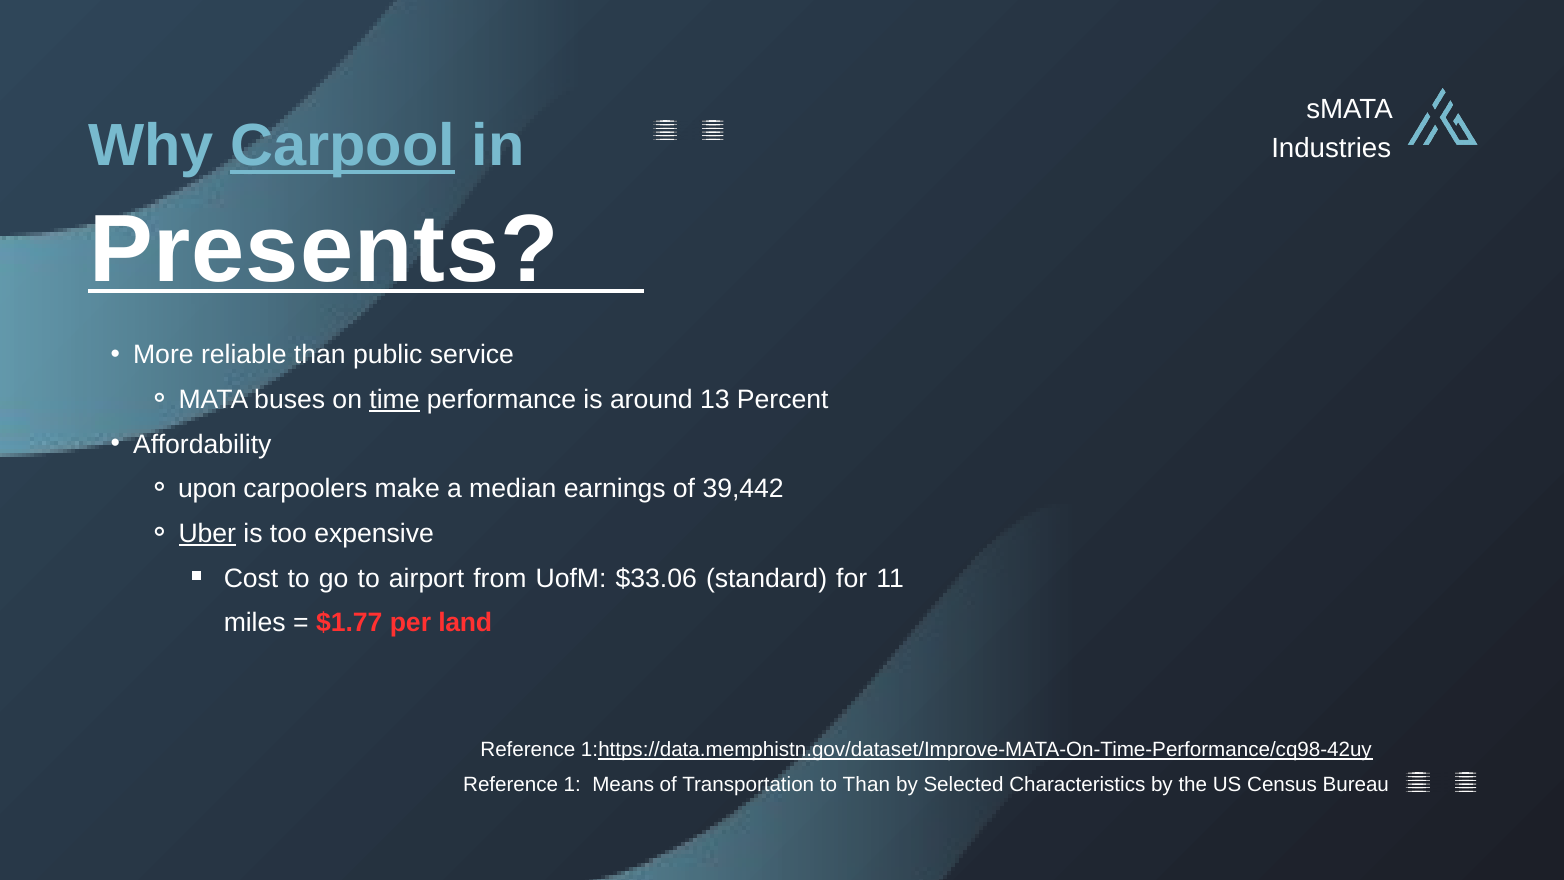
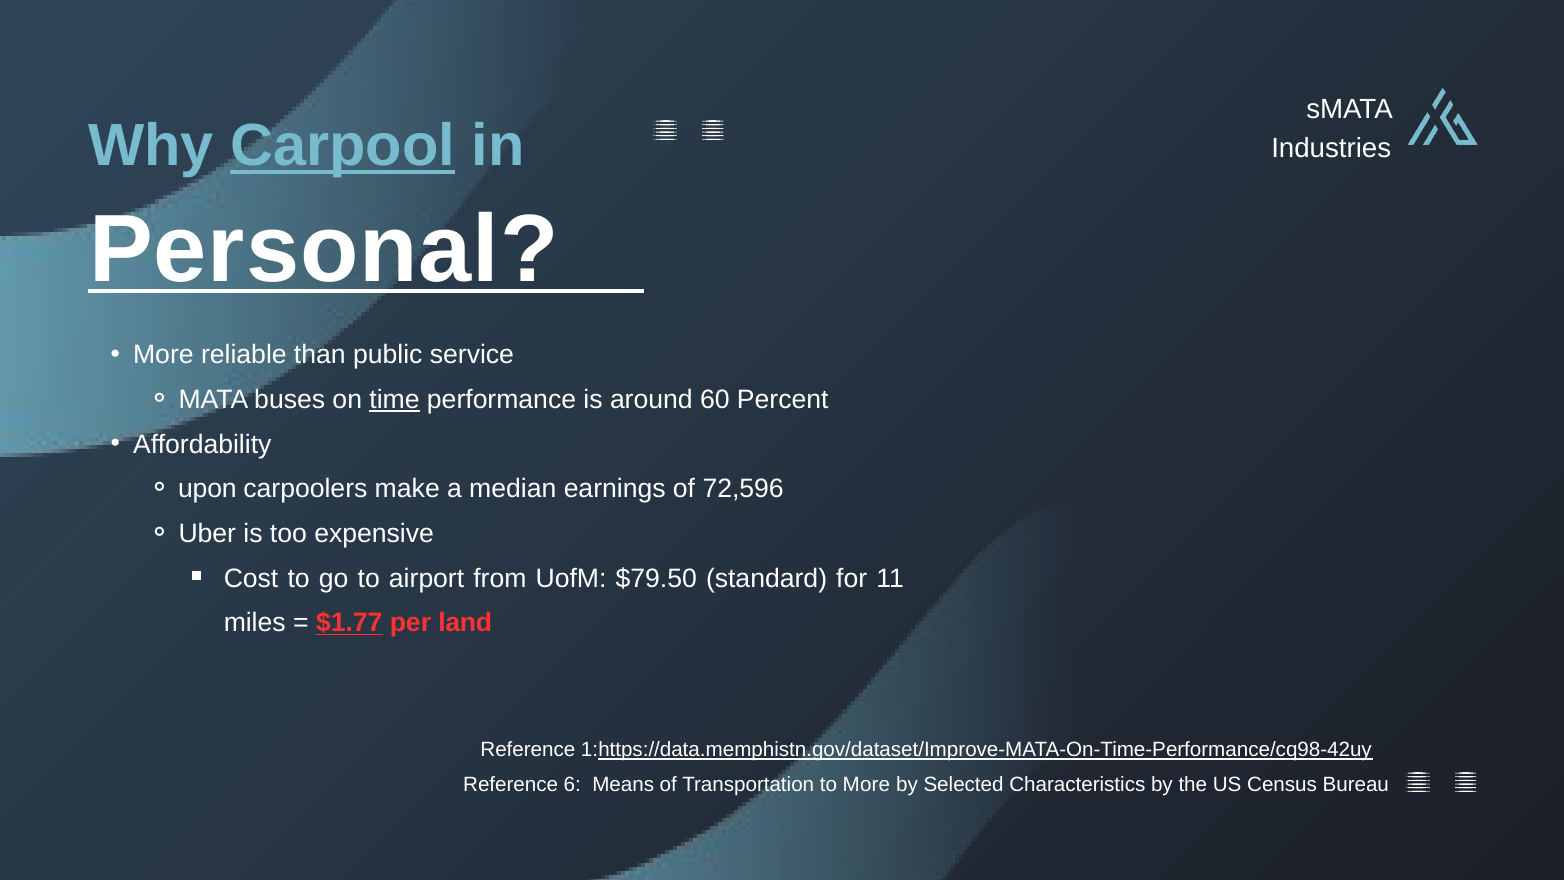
Presents: Presents -> Personal (324, 250)
13: 13 -> 60 (715, 400)
39,442: 39,442 -> 72,596 (743, 489)
Uber underline: present -> none (207, 534)
$33.06: $33.06 -> $79.50 (656, 578)
$1.77 underline: none -> present (349, 623)
1: 1 -> 6 (572, 784)
to Than: Than -> More (866, 784)
